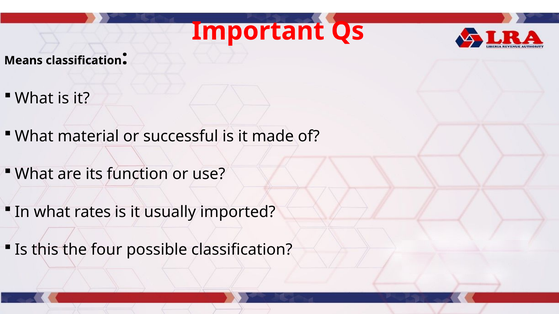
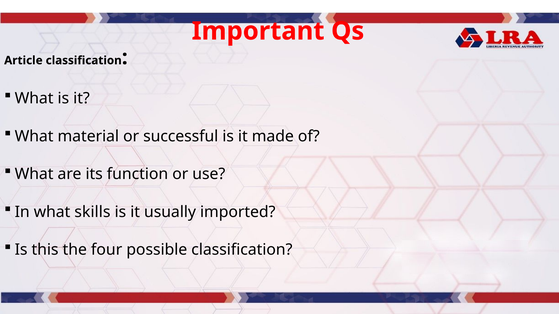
Means: Means -> Article (23, 60)
rates: rates -> skills (92, 212)
